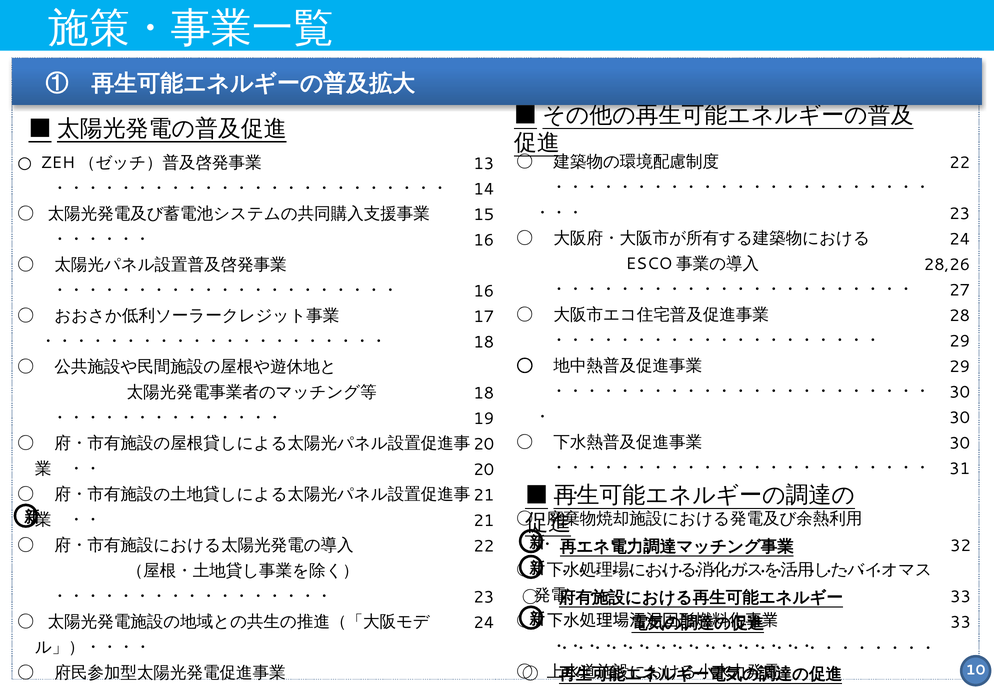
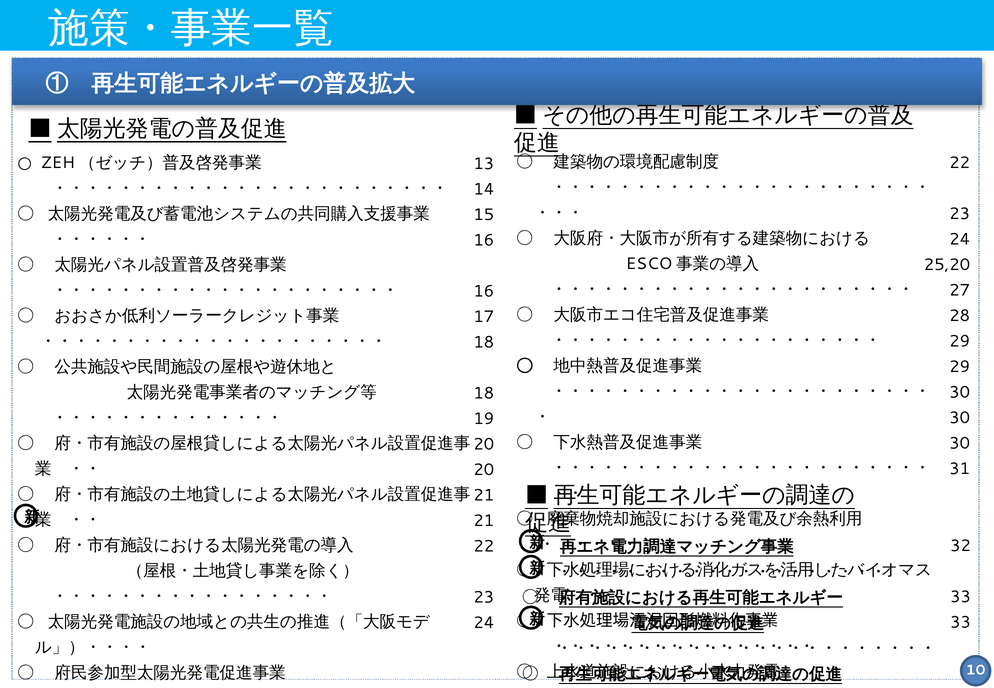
28,26: 28,26 -> 25,20 (947, 265)
